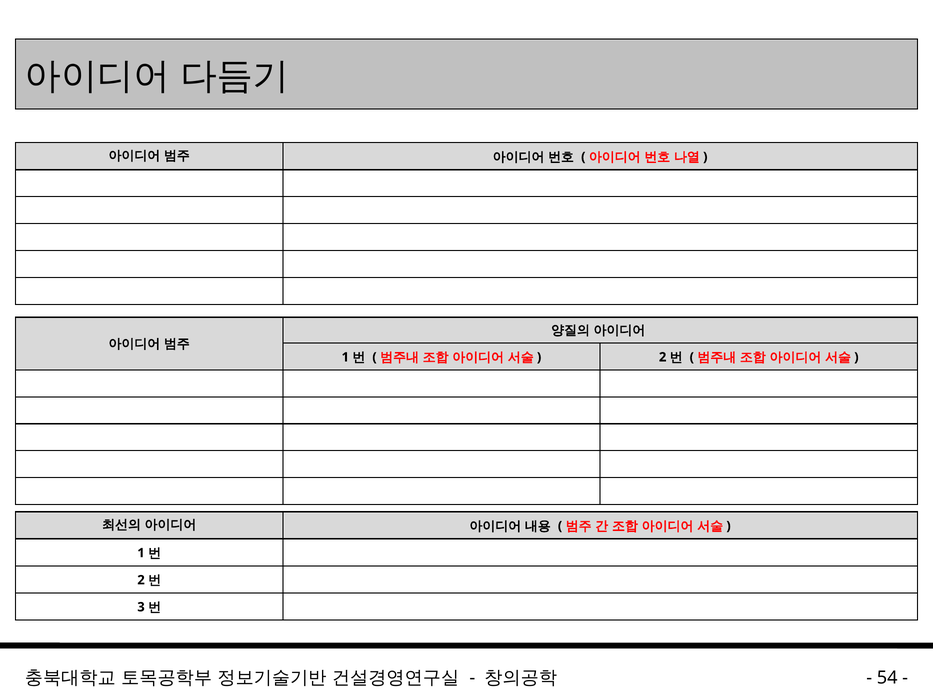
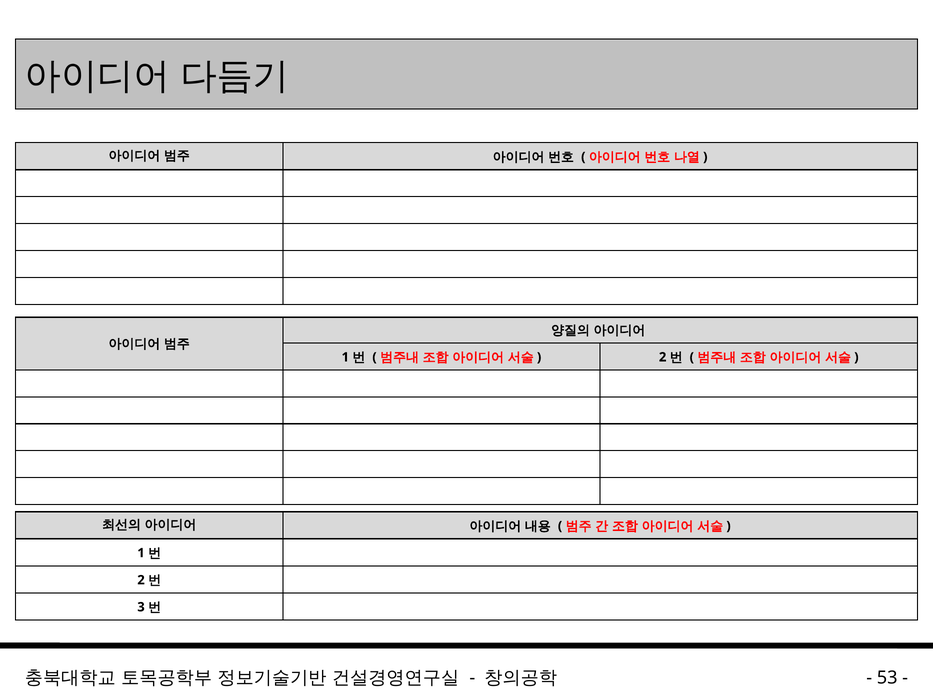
54: 54 -> 53 (887, 678)
